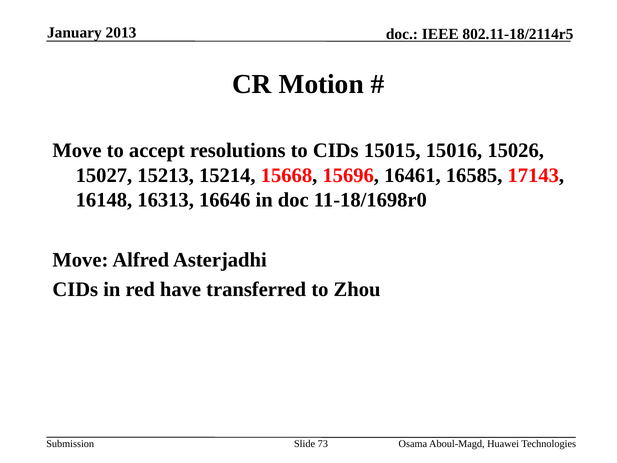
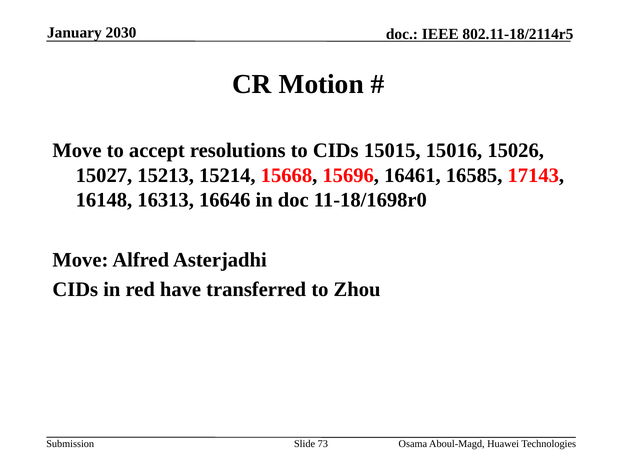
2013: 2013 -> 2030 (121, 33)
